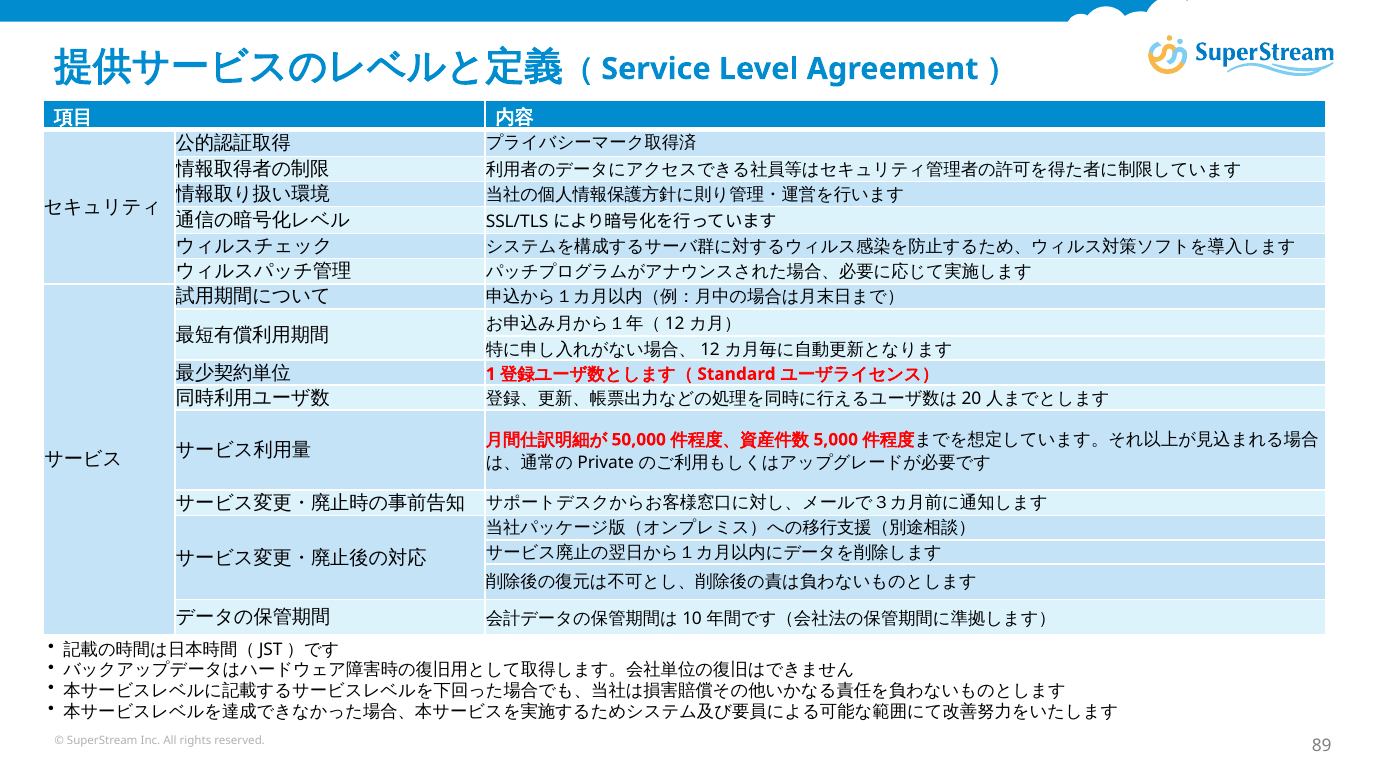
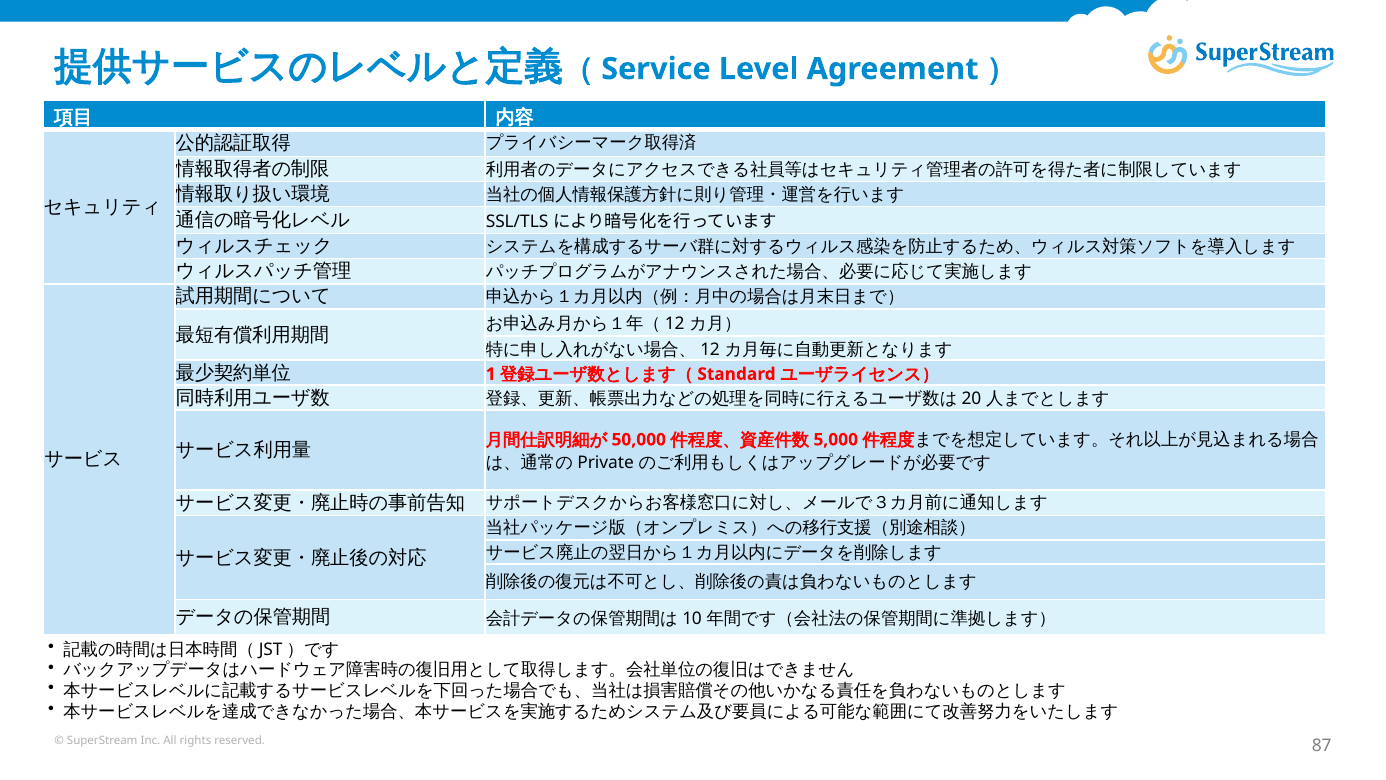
89: 89 -> 87 (1322, 745)
